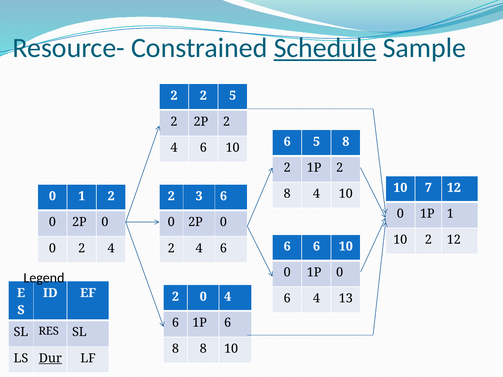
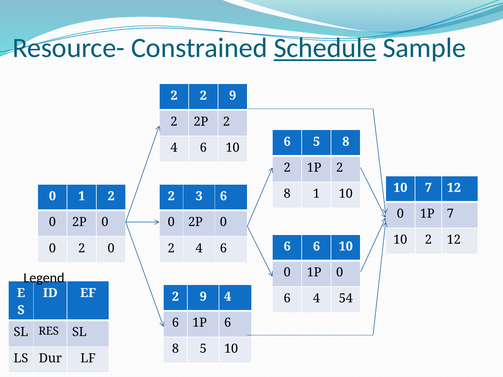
2 2 5: 5 -> 9 (233, 96)
8 4: 4 -> 1 (316, 194)
1P 1: 1 -> 7 (450, 214)
4: 4 -> 0 (111, 248)
0: 0 -> 9 (203, 297)
13: 13 -> 54 (346, 299)
8 8: 8 -> 5 (203, 349)
Dur underline: present -> none (50, 358)
